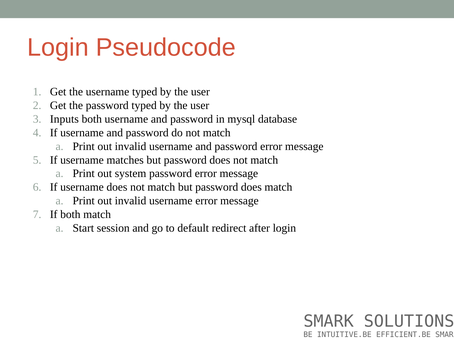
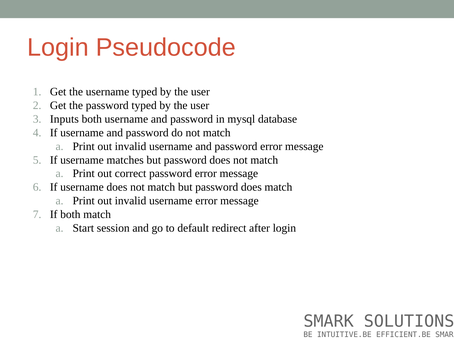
system: system -> correct (131, 173)
